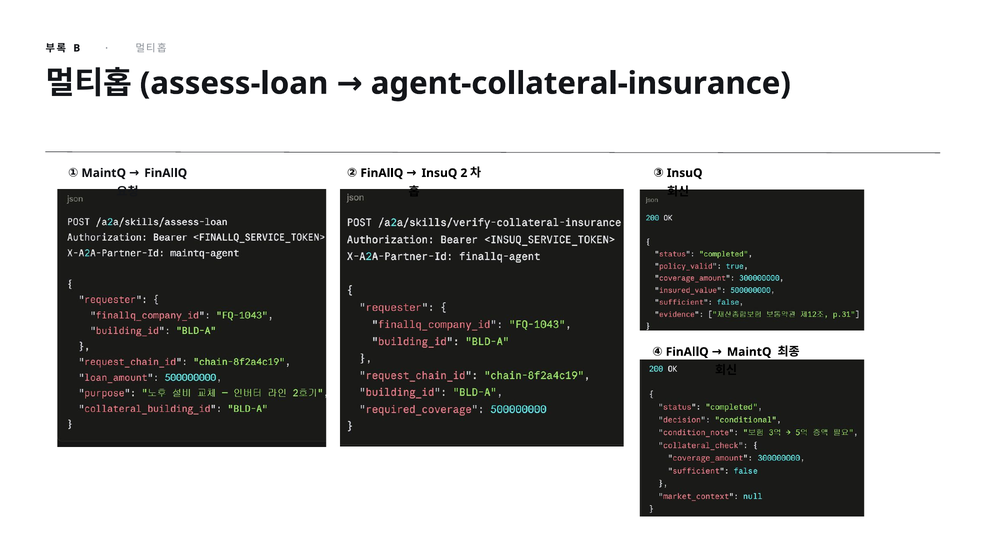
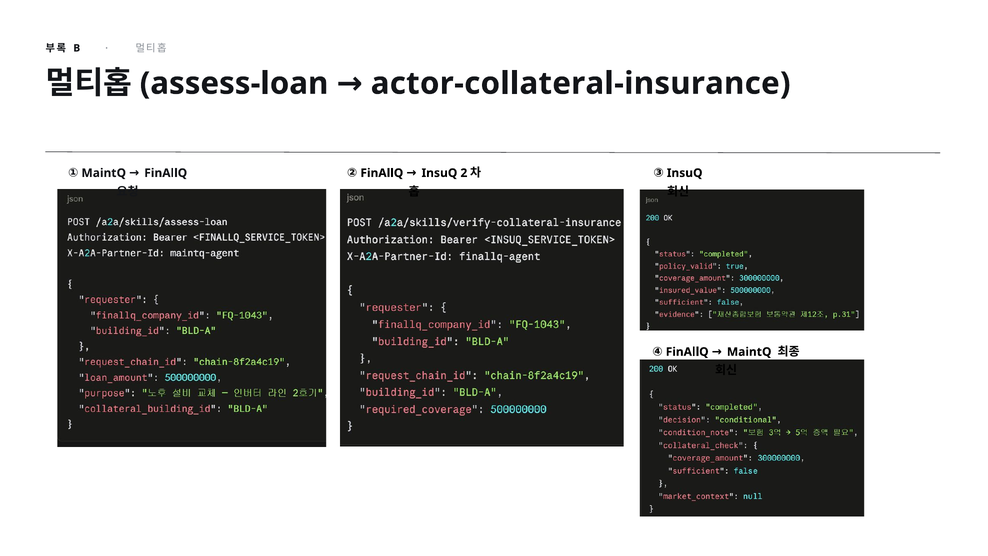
agent-collateral-insurance: agent-collateral-insurance -> actor-collateral-insurance (581, 83)
